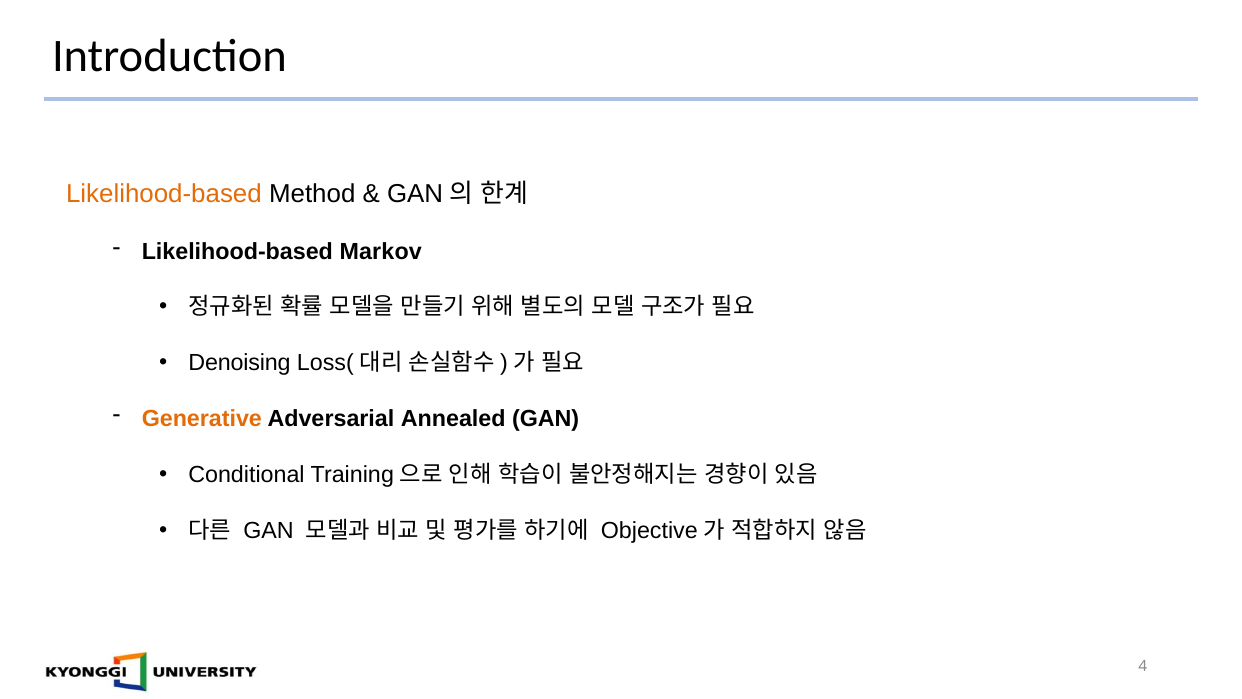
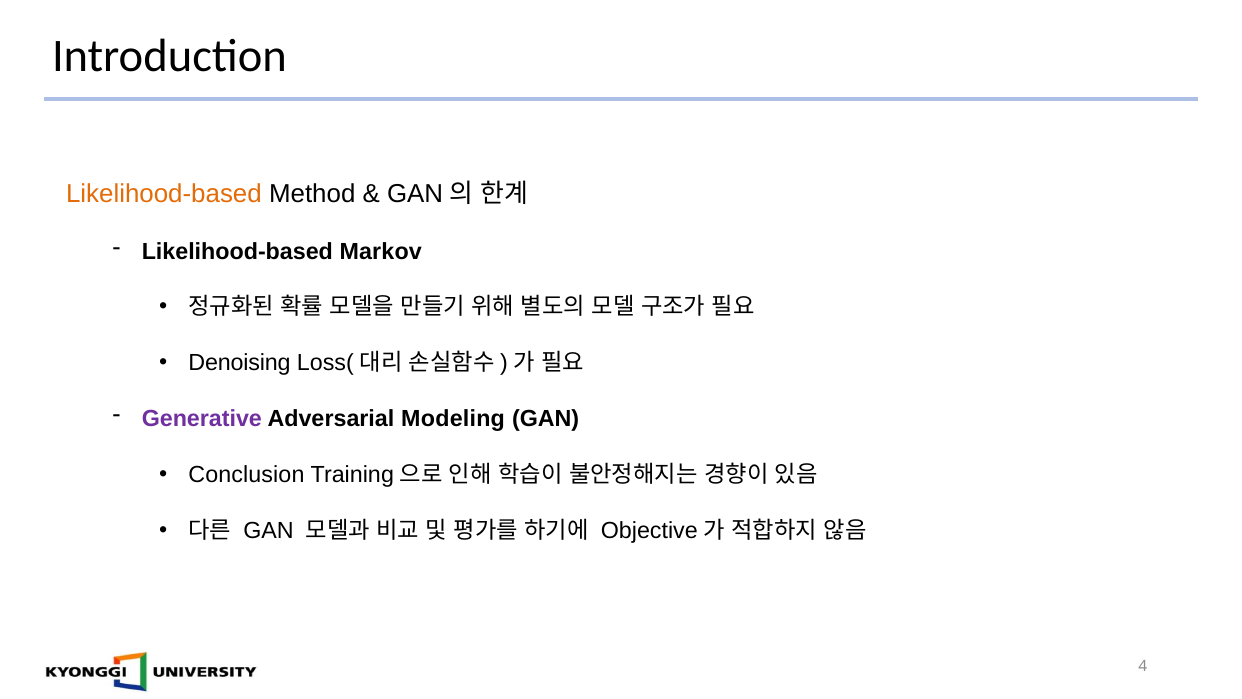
Generative colour: orange -> purple (202, 419)
Annealed: Annealed -> Modeling (453, 419)
Conditional: Conditional -> Conclusion (246, 475)
